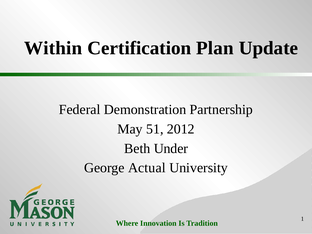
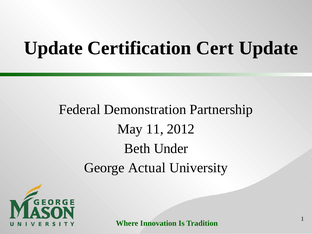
Within: Within -> Update (53, 48)
Plan: Plan -> Cert (215, 48)
51: 51 -> 11 (155, 129)
